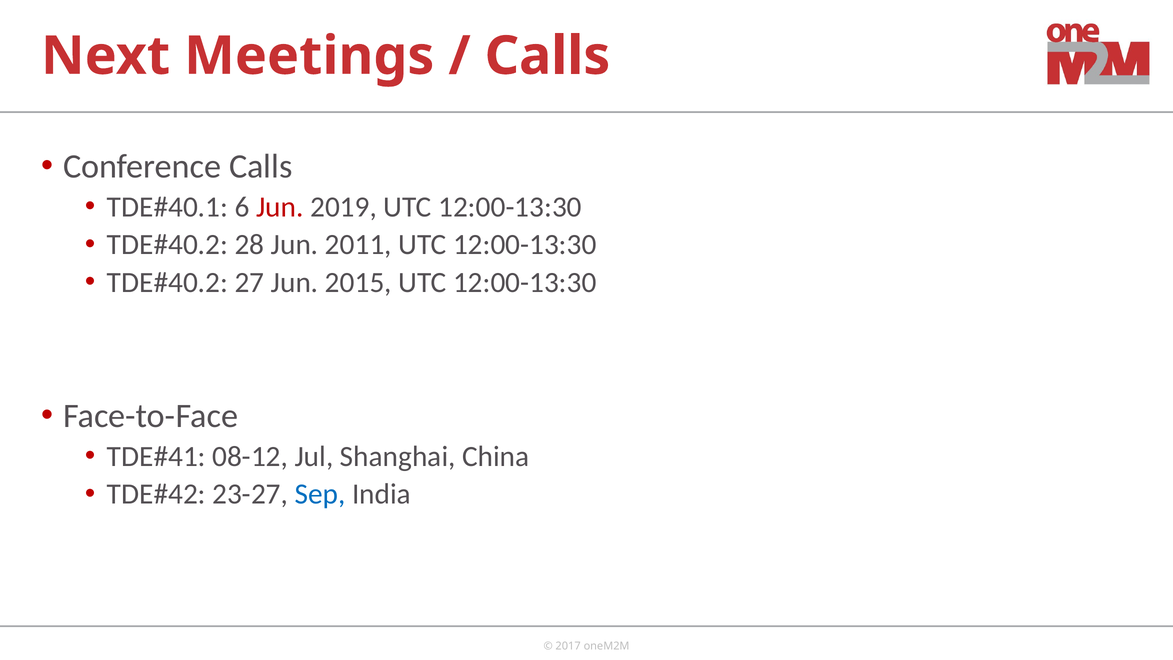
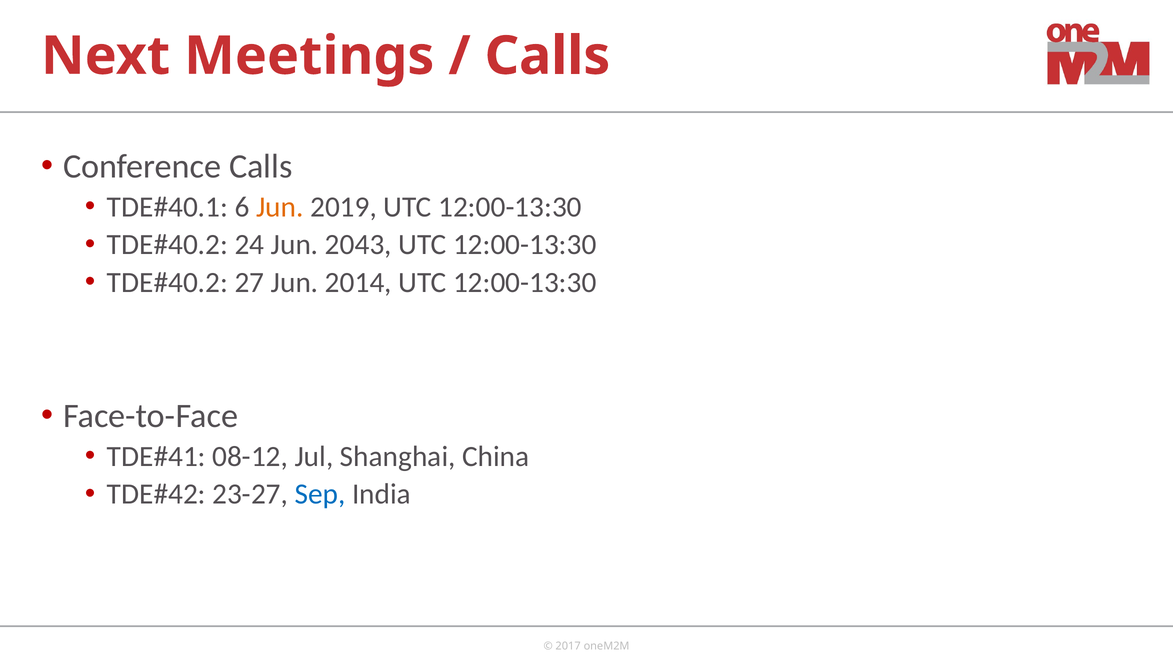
Jun colour: red -> orange (280, 207)
28: 28 -> 24 (249, 245)
2011: 2011 -> 2043 (358, 245)
2015: 2015 -> 2014 (358, 282)
